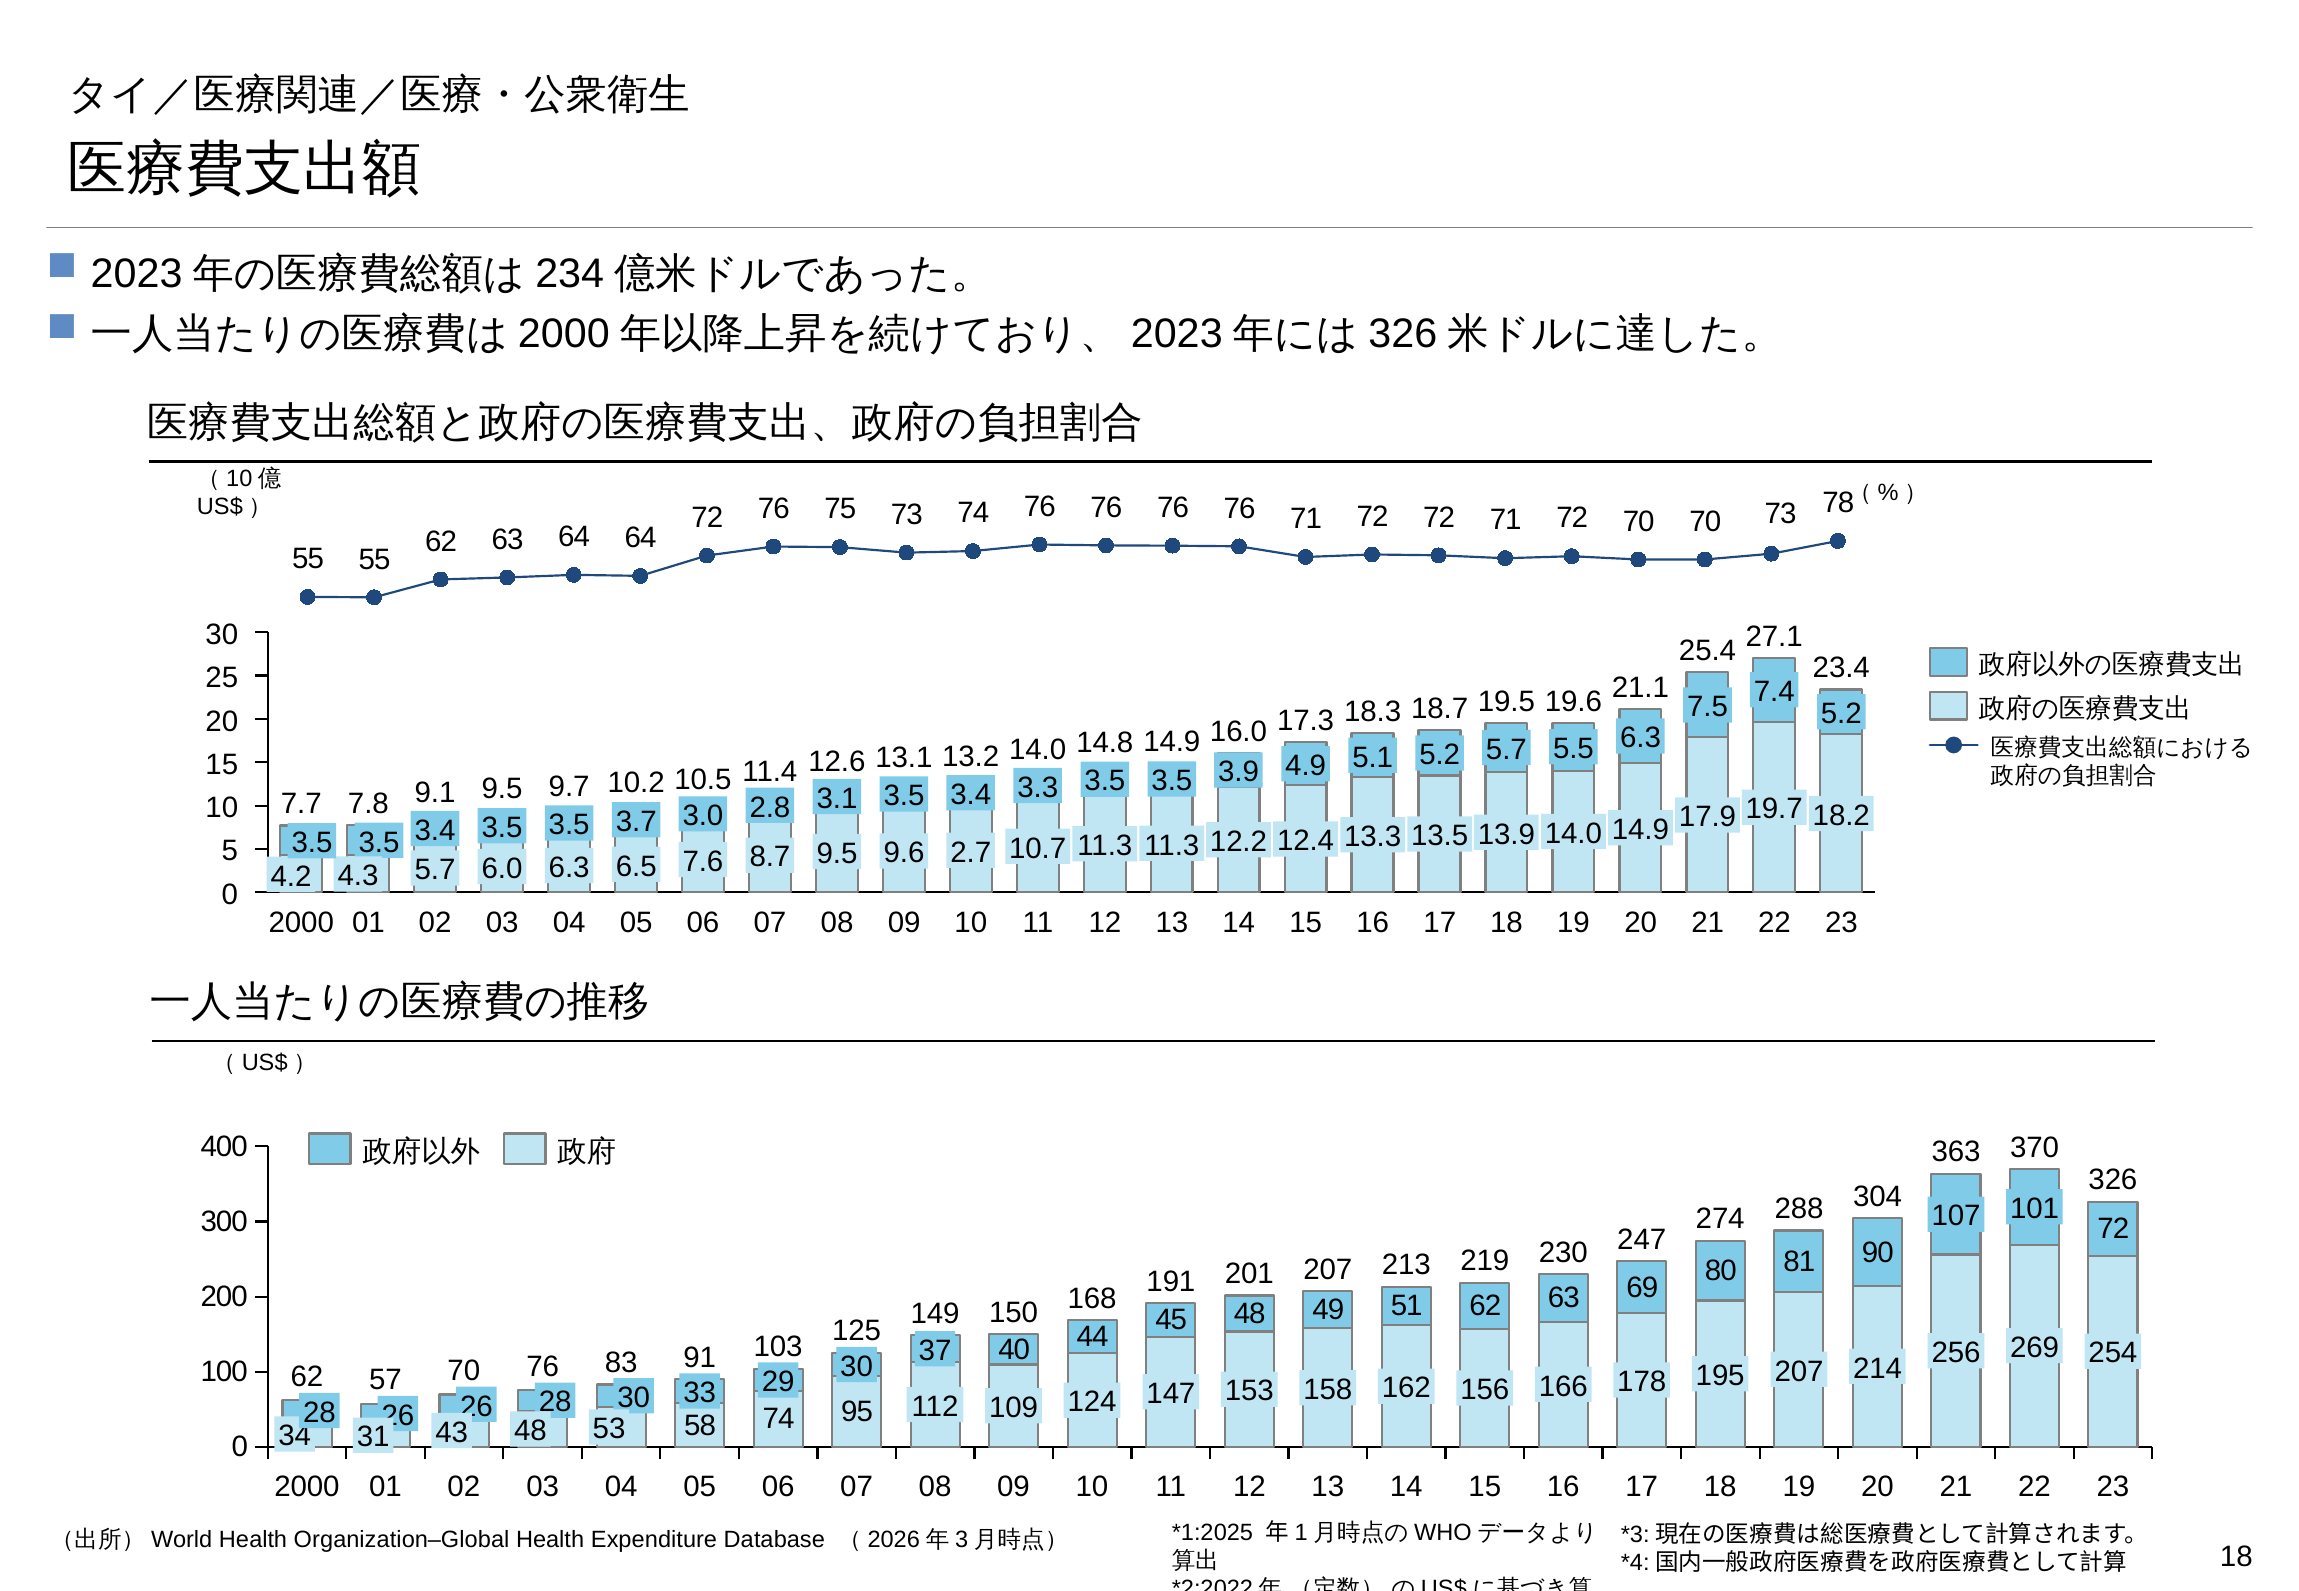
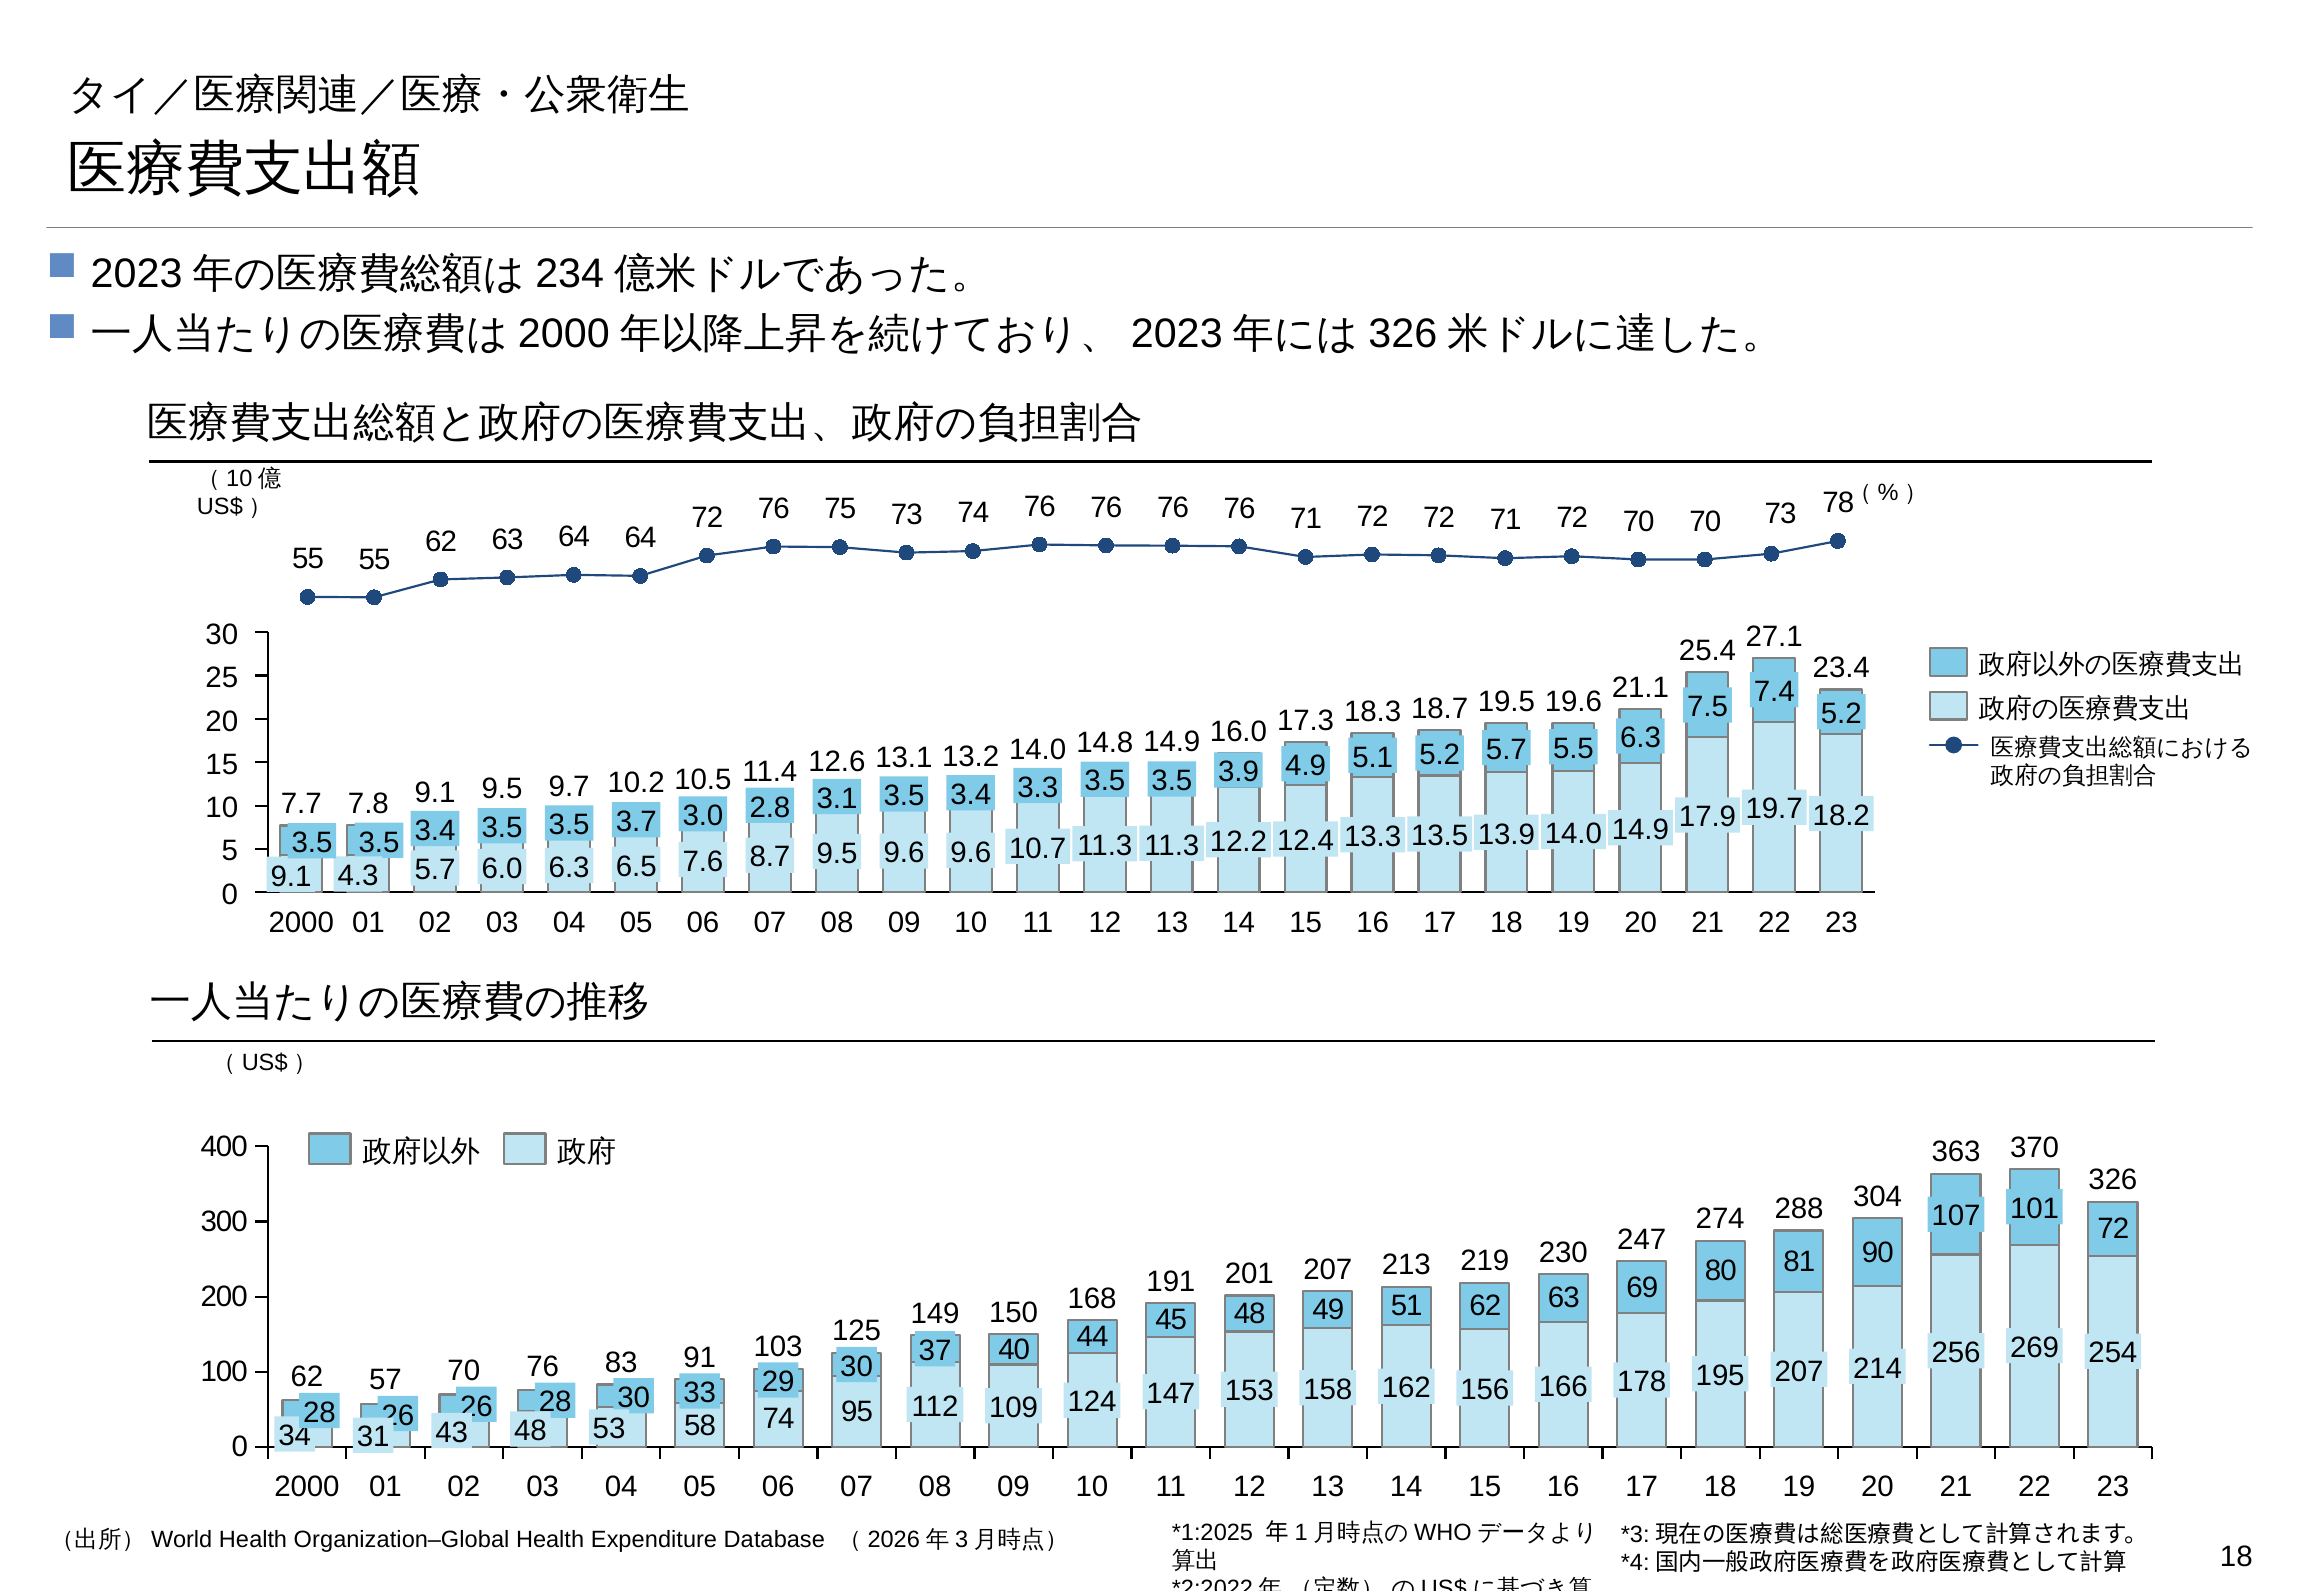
2.7: 2.7 -> 9.6 (971, 853)
4.2: 4.2 -> 9.1 (291, 877)
